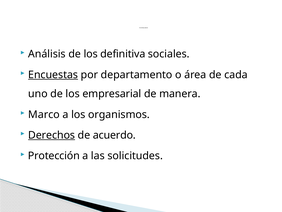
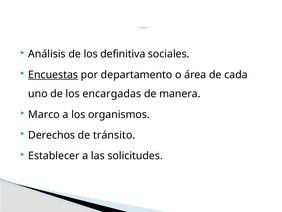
empresarial: empresarial -> encargadas (112, 94)
Derechos underline: present -> none (52, 135)
acuerdo: acuerdo -> tránsito (114, 135)
Protección: Protección -> Establecer (54, 155)
